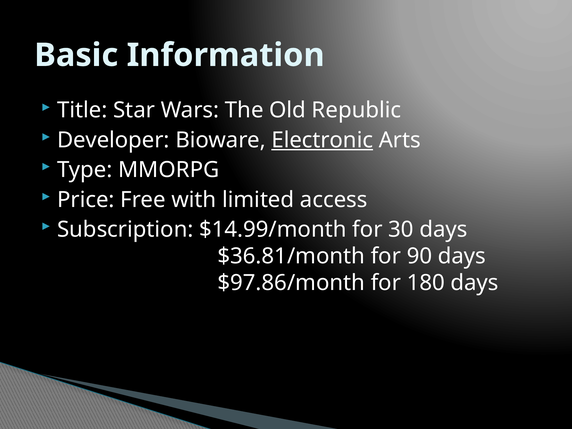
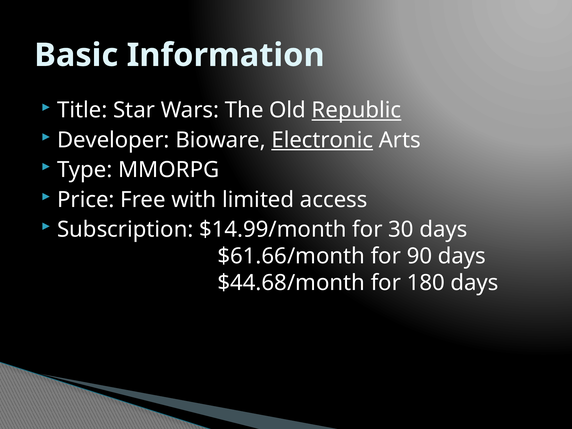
Republic underline: none -> present (356, 110)
$36.81/month: $36.81/month -> $61.66/month (291, 256)
$97.86/month: $97.86/month -> $44.68/month (291, 283)
